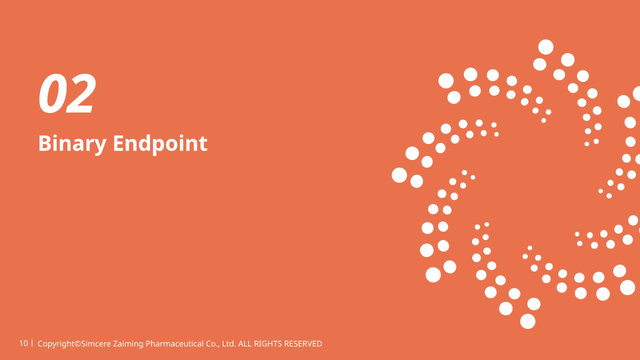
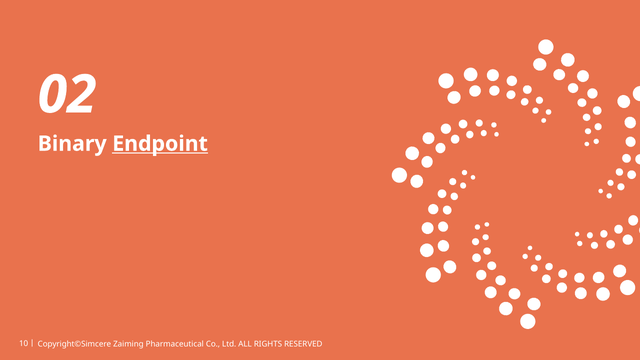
Endpoint underline: none -> present (160, 144)
